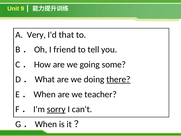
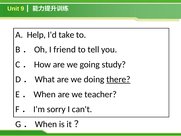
Very: Very -> Help (36, 35)
that: that -> take (66, 35)
some: some -> study (114, 64)
sorry underline: present -> none (56, 109)
